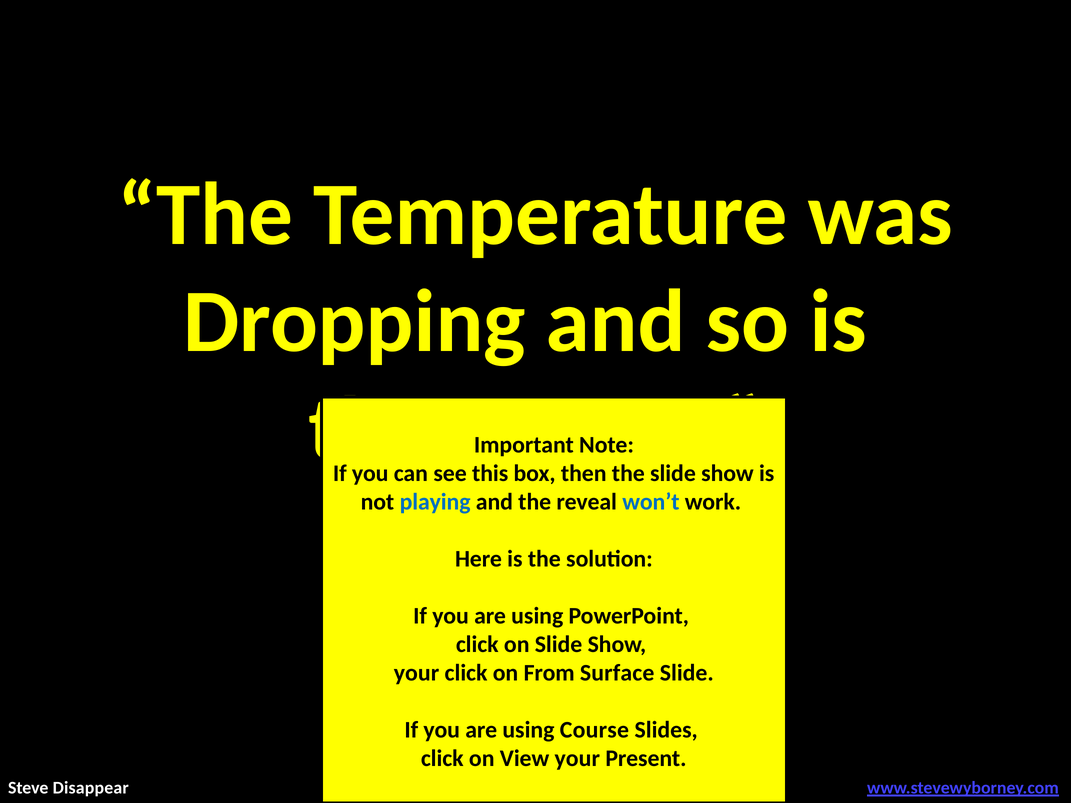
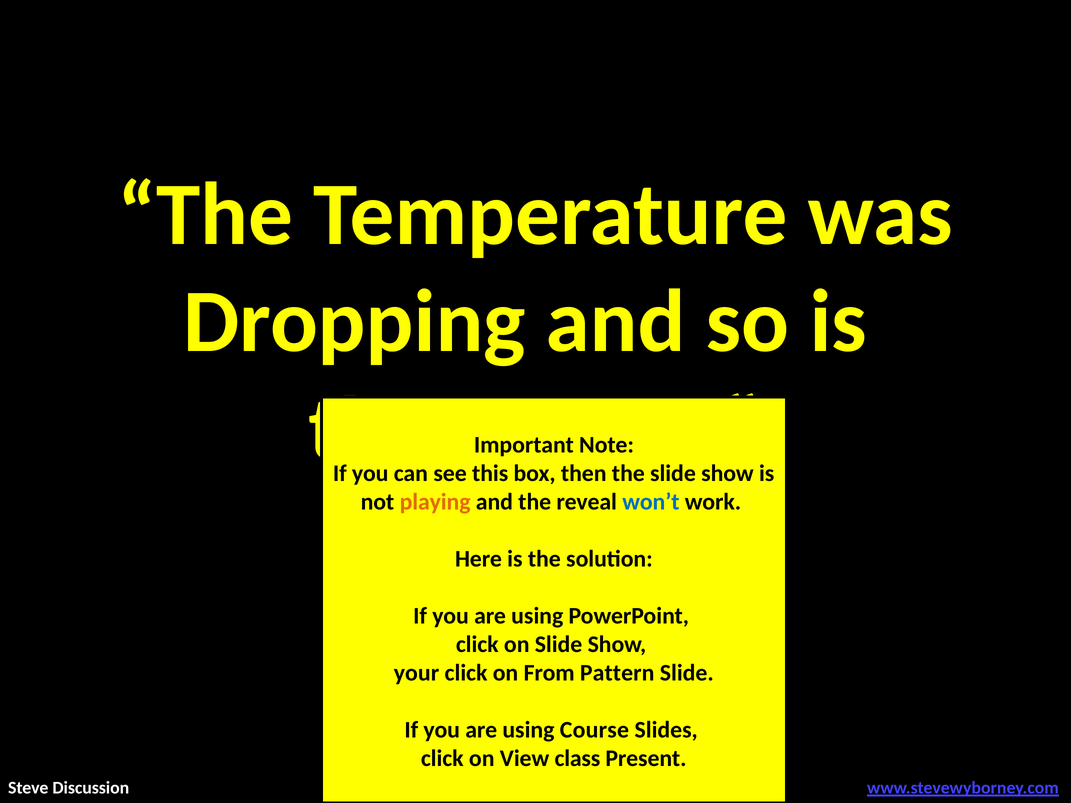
playing colour: blue -> orange (435, 502)
From Surface: Surface -> Pattern (617, 673)
View your: your -> class (577, 759)
Disappear: Disappear -> Discussion (91, 788)
